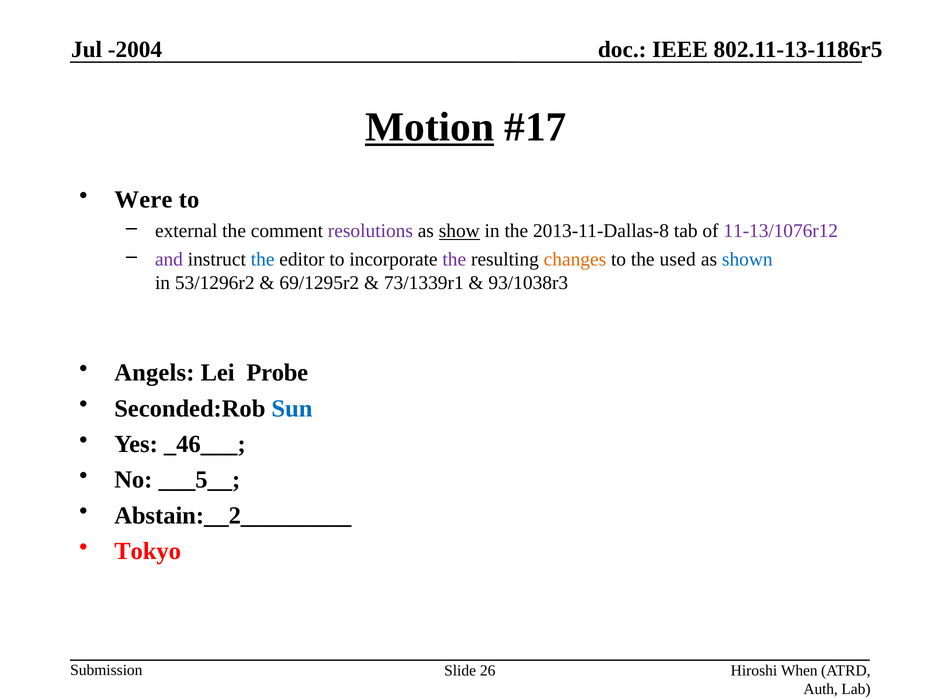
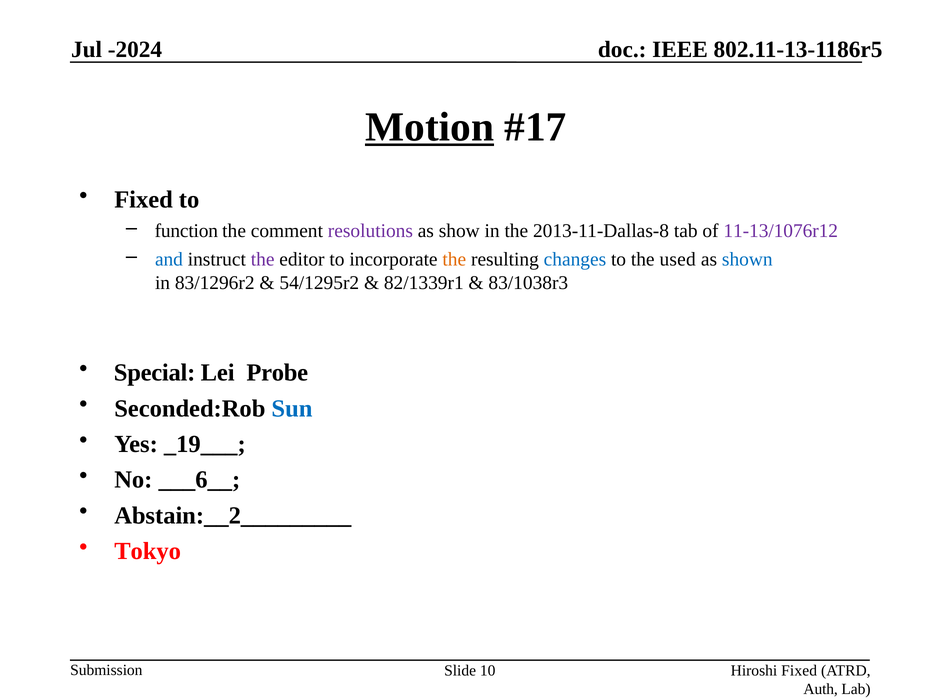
-2004: -2004 -> -2024 (135, 50)
Were: Were -> Fixed (144, 200)
external: external -> function (186, 231)
show underline: present -> none (459, 231)
and colour: purple -> blue (169, 259)
the colour: blue -> purple (263, 259)
the colour: purple -> orange (454, 259)
changes colour: orange -> blue (575, 259)
53/1296r2: 53/1296r2 -> 83/1296r2 (215, 283)
69/1295r2: 69/1295r2 -> 54/1295r2 (319, 283)
73/1339r1: 73/1339r1 -> 82/1339r1 (424, 283)
93/1038r3: 93/1038r3 -> 83/1038r3 (528, 283)
Angels: Angels -> Special (155, 373)
_46___: _46___ -> _19___ (205, 444)
___5__: ___5__ -> ___6__ (199, 480)
26: 26 -> 10 (488, 670)
Hiroshi When: When -> Fixed (799, 670)
